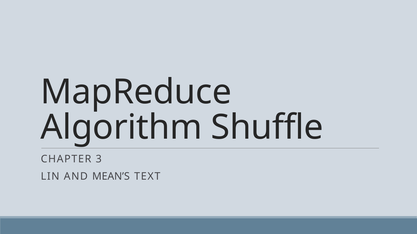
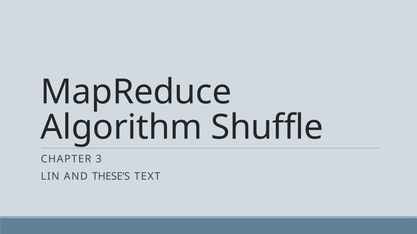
MEAN’S: MEAN’S -> THESE’S (111, 177)
